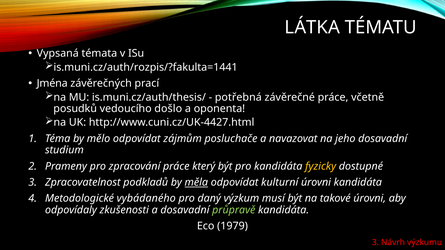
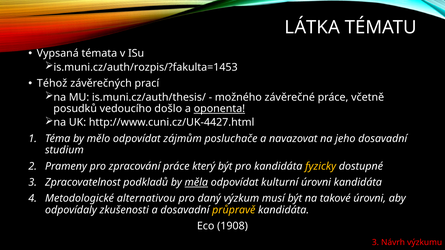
is.muni.cz/auth/rozpis/?fakulta=1441: is.muni.cz/auth/rozpis/?fakulta=1441 -> is.muni.cz/auth/rozpis/?fakulta=1453 (146, 67)
Jména: Jména -> Téhož (52, 83)
potřebná: potřebná -> možného (238, 97)
oponenta underline: none -> present (219, 109)
vybádaného: vybádaného -> alternativou (146, 199)
průpravě colour: light green -> yellow (234, 210)
1979: 1979 -> 1908 (233, 226)
